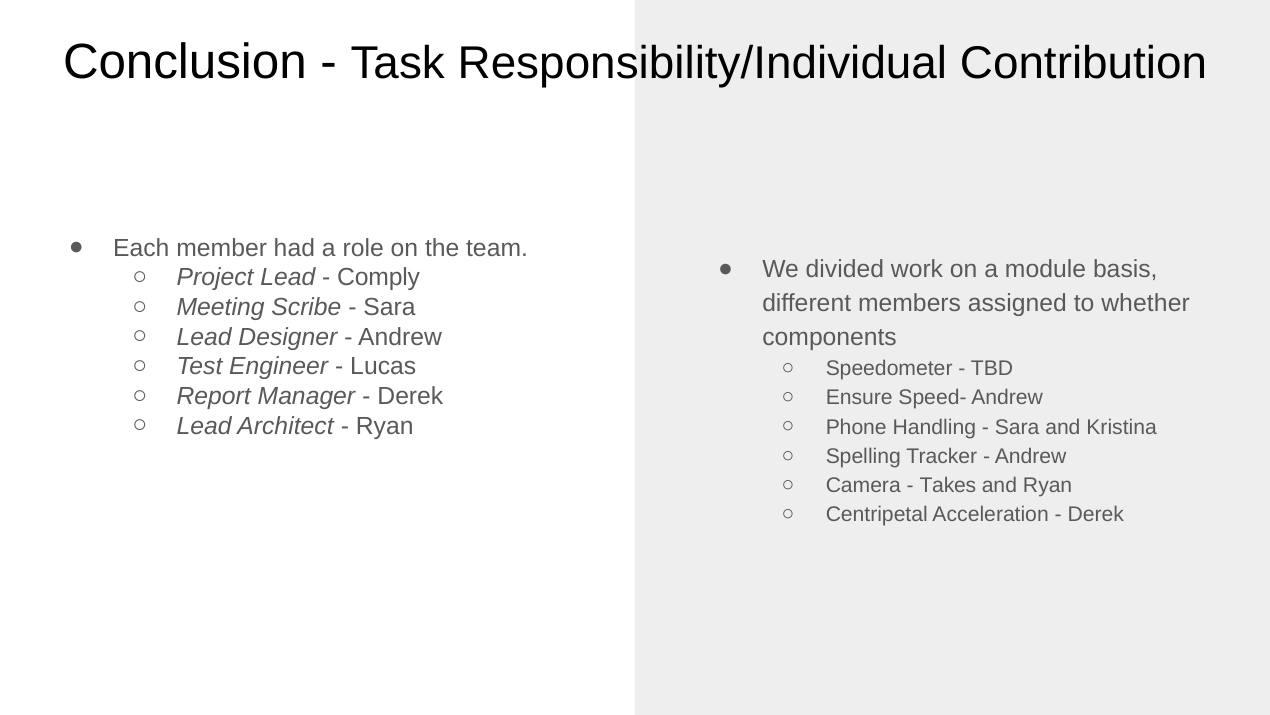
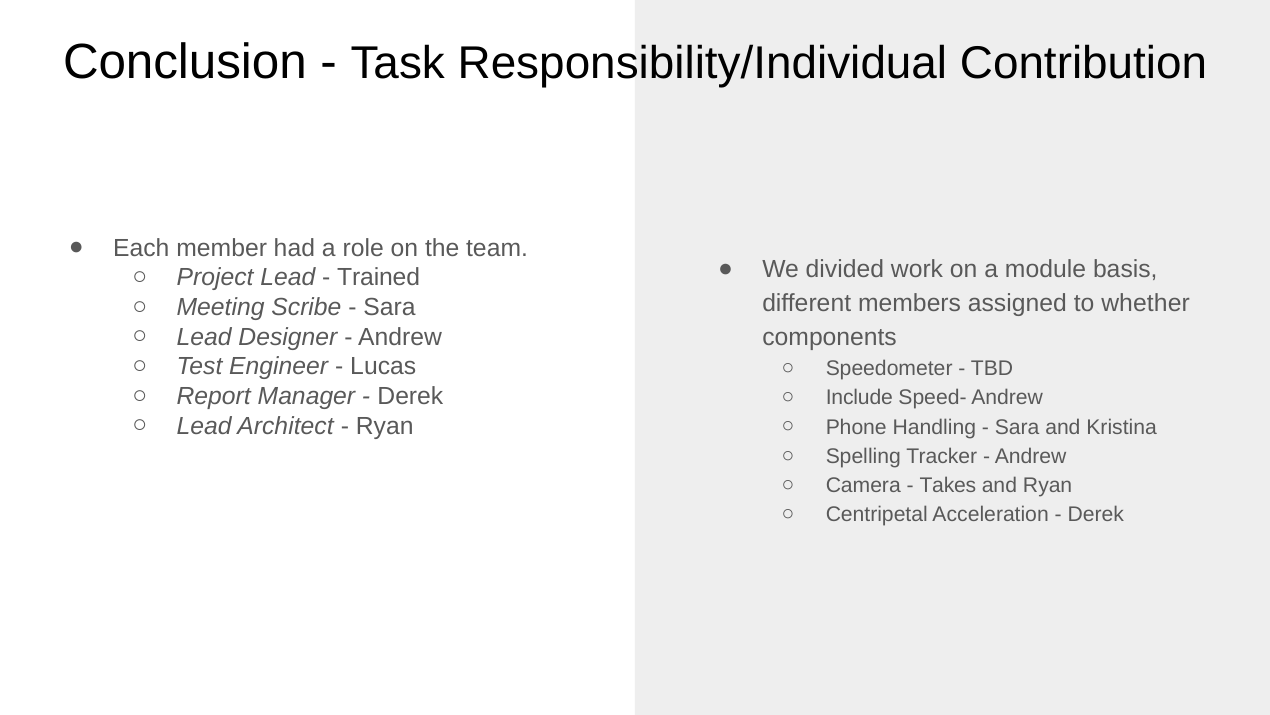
Comply: Comply -> Trained (379, 277)
Ensure: Ensure -> Include (859, 397)
